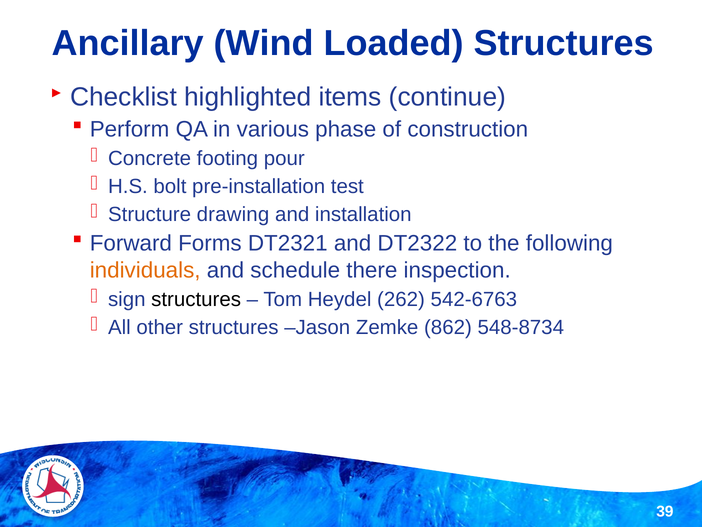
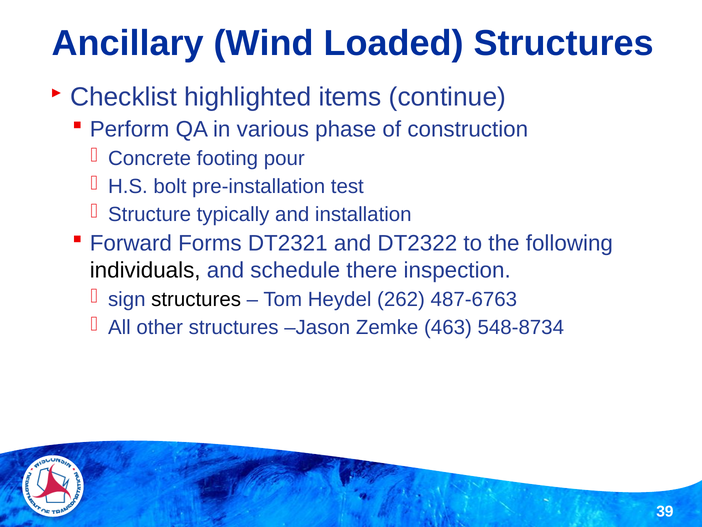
drawing: drawing -> typically (233, 214)
individuals colour: orange -> black (145, 270)
542-6763: 542-6763 -> 487-6763 (474, 299)
862: 862 -> 463 (448, 327)
